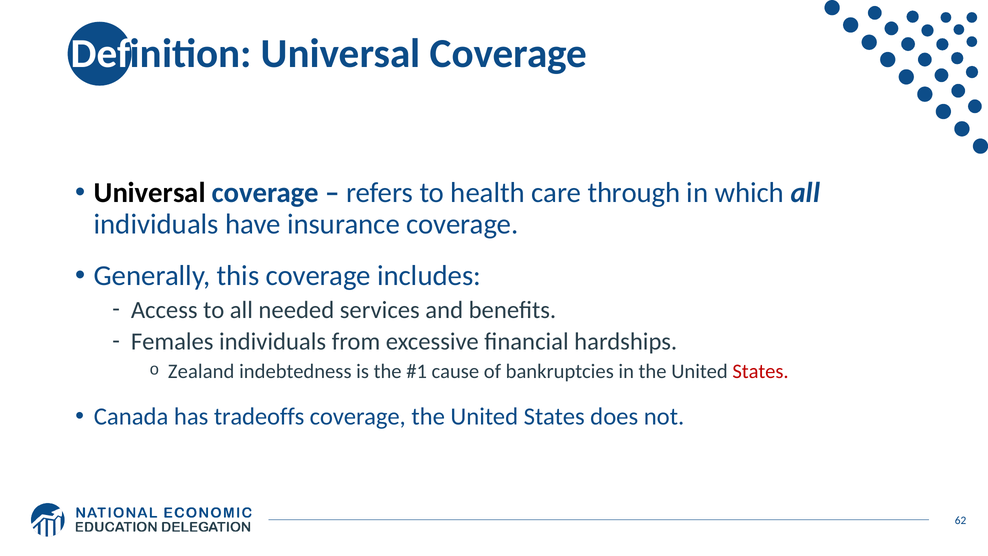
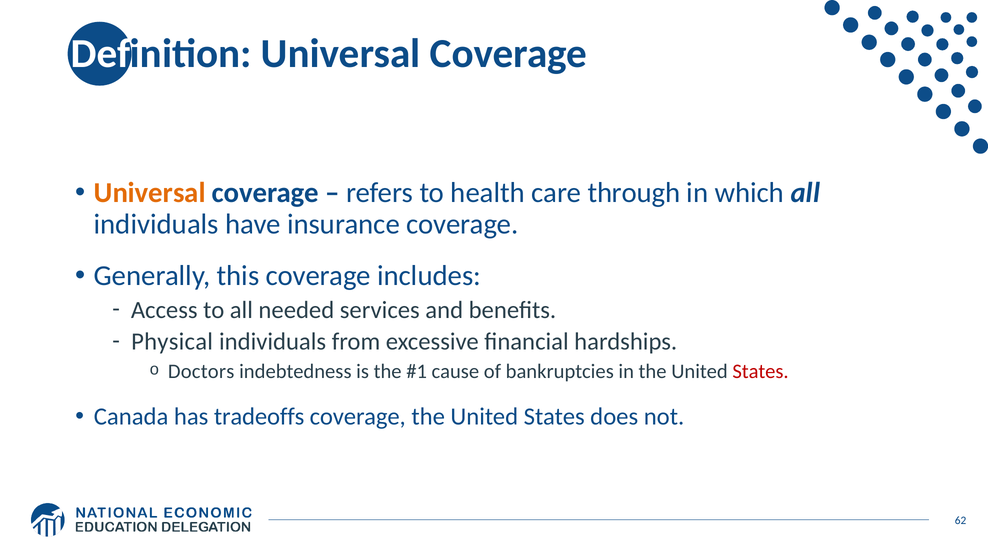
Universal colour: black -> orange (150, 193)
Females: Females -> Physical (172, 342)
Zealand: Zealand -> Doctors (201, 371)
